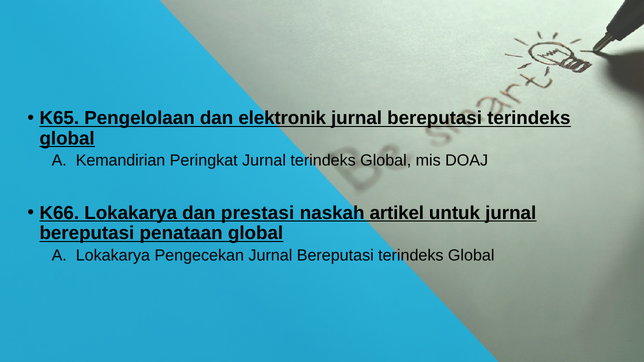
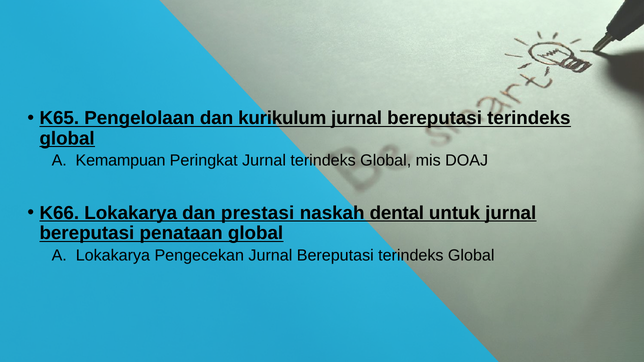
elektronik: elektronik -> kurikulum (282, 118)
Kemandirian: Kemandirian -> Kemampuan (121, 161)
artikel: artikel -> dental (397, 213)
